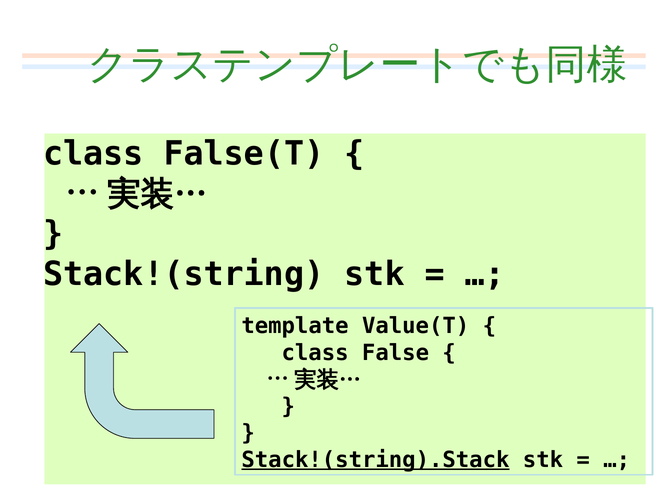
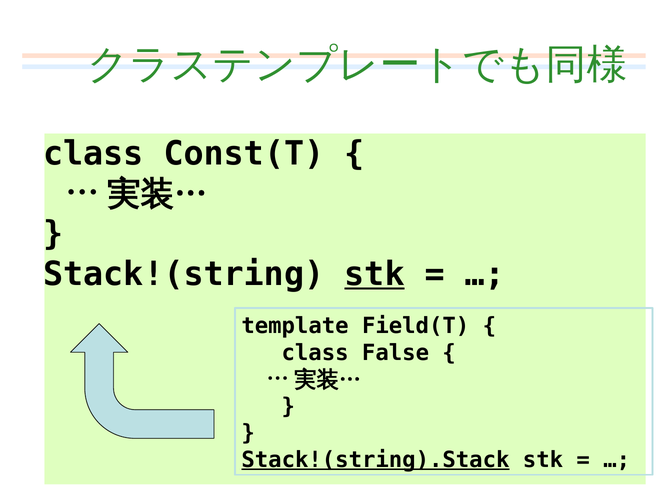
False(T: False(T -> Const(T (244, 154)
stk underline: none -> present (375, 274)
Value(T: Value(T -> Field(T (416, 326)
